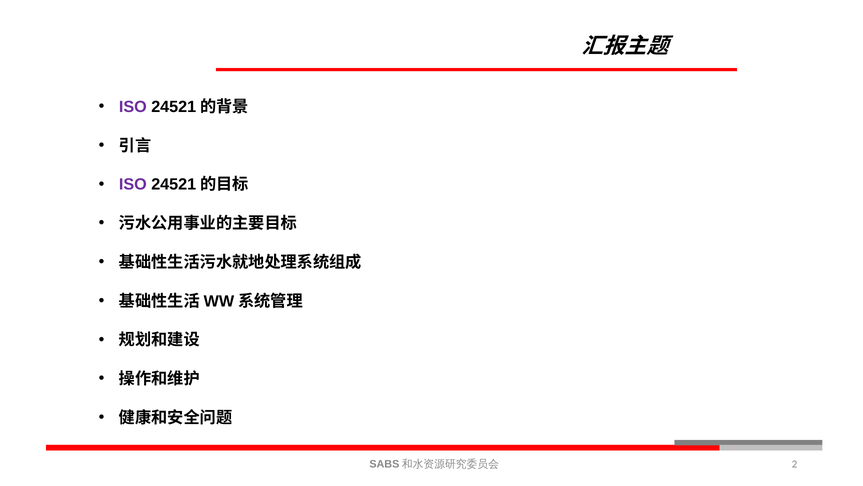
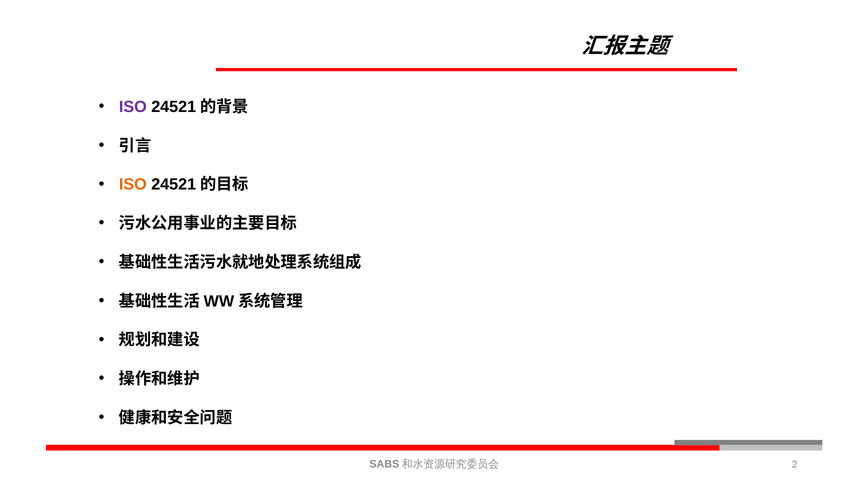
ISO colour: purple -> orange (133, 184)
